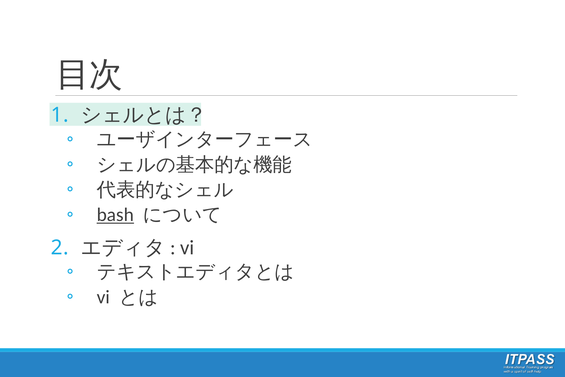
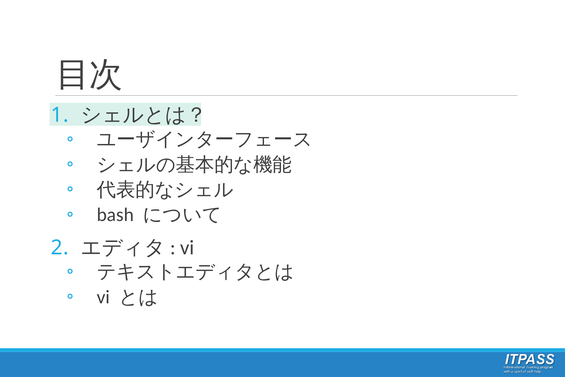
bash underline: present -> none (115, 215)
